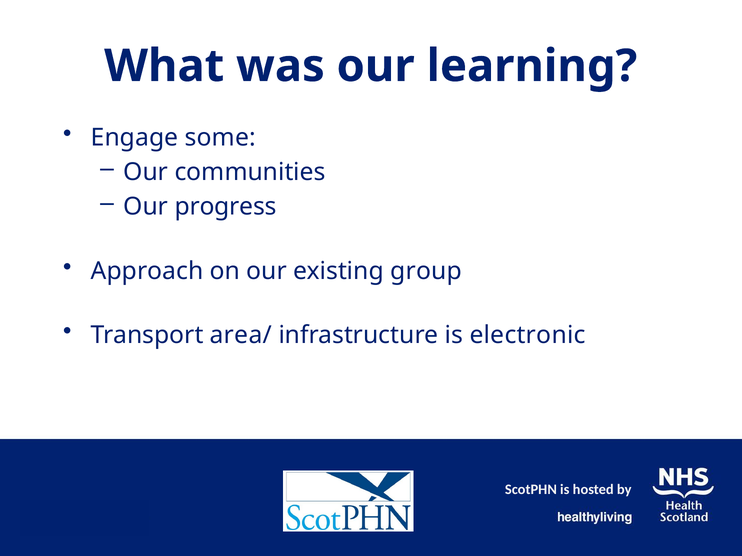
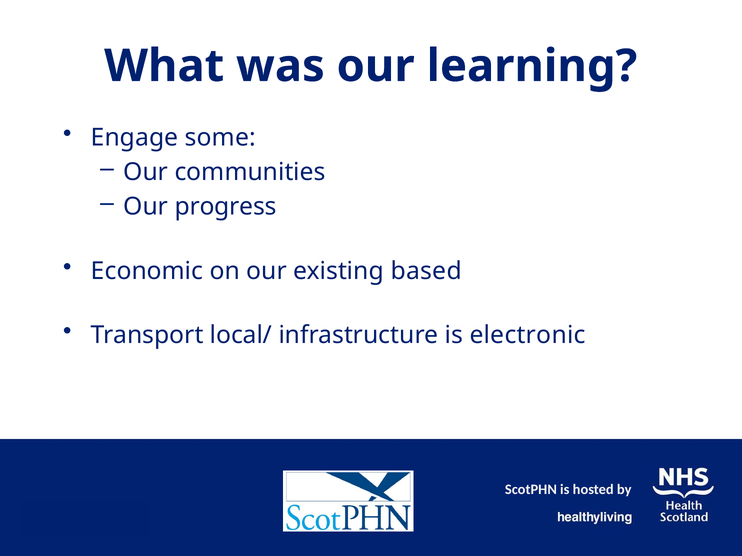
Approach: Approach -> Economic (147, 271)
group: group -> based (426, 271)
area/: area/ -> local/ (241, 336)
